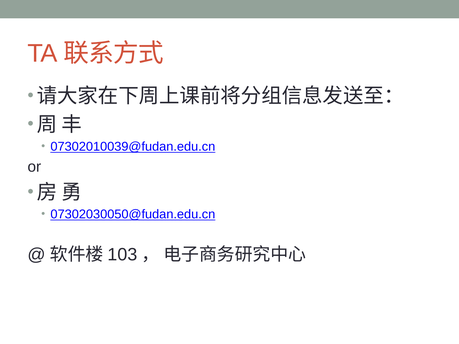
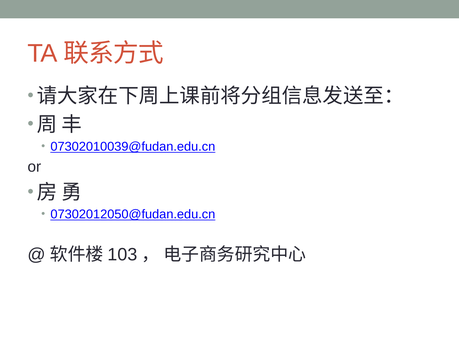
07302030050@fudan.edu.cn: 07302030050@fudan.edu.cn -> 07302012050@fudan.edu.cn (133, 215)
